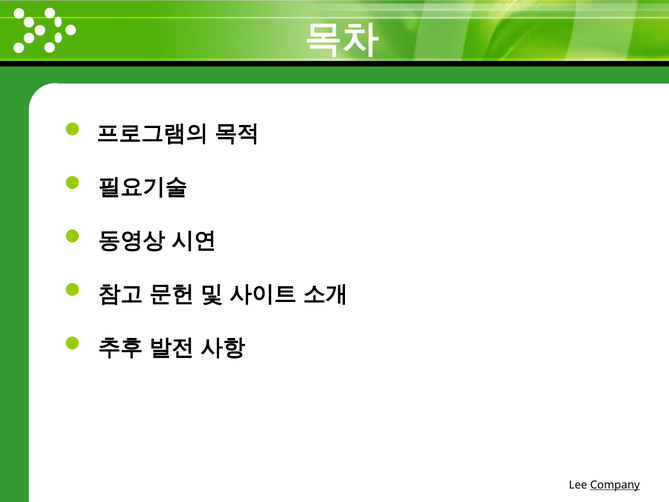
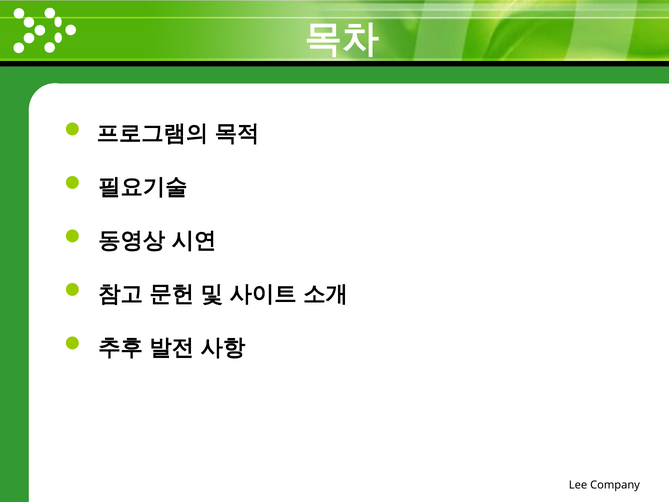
Company underline: present -> none (615, 485)
